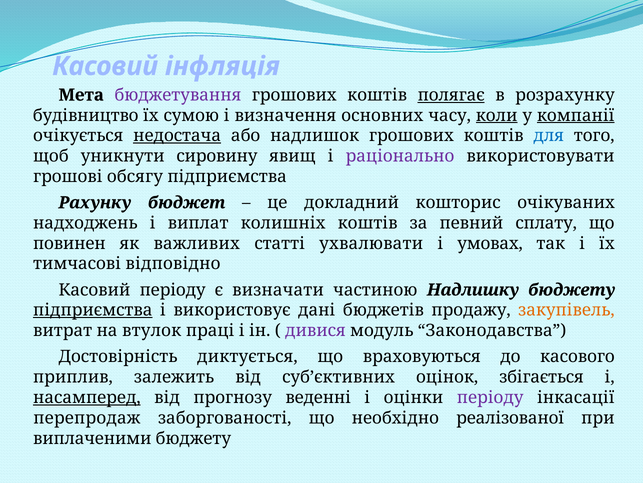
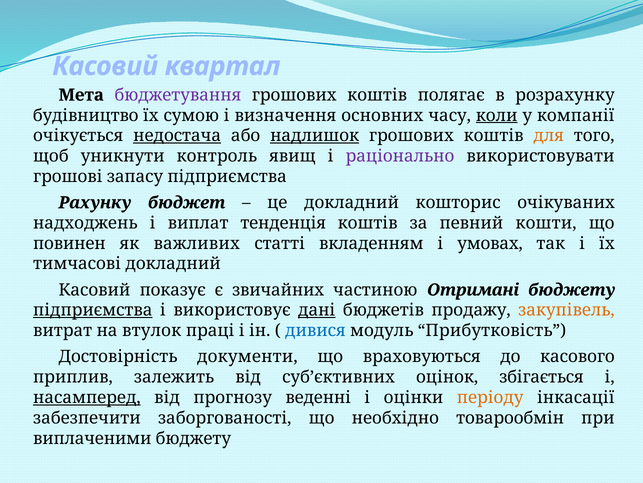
інфляція: інфляція -> квартал (223, 66)
полягає underline: present -> none (451, 95)
компанії underline: present -> none (576, 115)
надлишок underline: none -> present (315, 136)
для colour: blue -> orange (549, 136)
сировину: сировину -> контроль (217, 156)
обсягу: обсягу -> запасу (135, 176)
колишніх: колишніх -> тенденція (283, 223)
сплату: сплату -> кошти (546, 223)
ухвалювати: ухвалювати -> вкладенням (371, 243)
тимчасові відповідно: відповідно -> докладний (173, 263)
Касовий періоду: періоду -> показує (173, 290)
визначати: визначати -> звичайних (278, 290)
Надлишку: Надлишку -> Отримані (473, 290)
дані underline: none -> present (317, 310)
дивися colour: purple -> blue (315, 330)
Законодавства: Законодавства -> Прибутковість (492, 330)
диктується: диктується -> документи (247, 356)
періоду colour: purple -> orange (490, 397)
перепродаж: перепродаж -> забезпечити (87, 417)
реалізованої: реалізованої -> товарообмін (510, 417)
